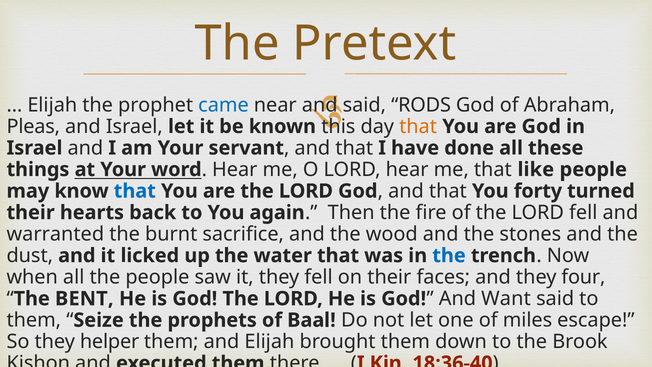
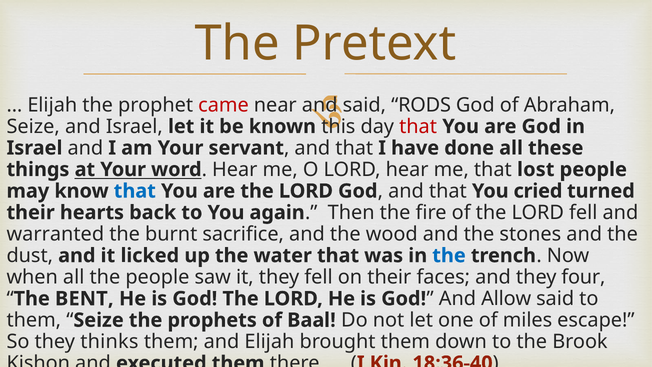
came colour: blue -> red (223, 105)
Pleas: Pleas -> Seize (33, 126)
that colour: orange -> red (418, 126)
like: like -> lost (536, 169)
forty: forty -> cried (538, 191)
Want: Want -> Allow (506, 298)
helper: helper -> thinks (109, 342)
